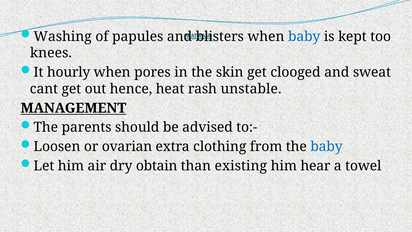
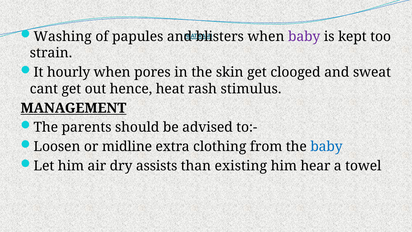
baby colour: blue -> purple (304, 36)
knees: knees -> strain (51, 53)
unstable: unstable -> stimulus (251, 89)
ovarian: ovarian -> midline (127, 146)
obtain: obtain -> assists (157, 166)
